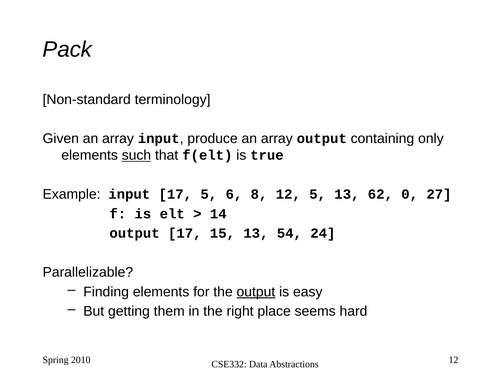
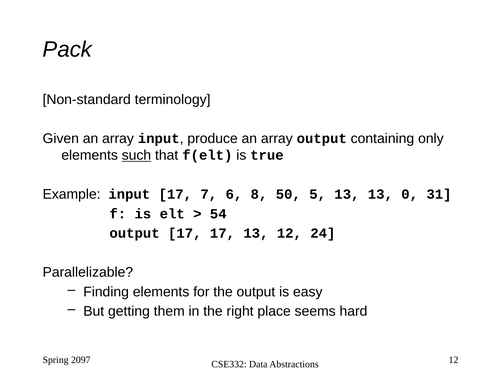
17 5: 5 -> 7 (209, 194)
8 12: 12 -> 50 (288, 194)
13 62: 62 -> 13 (380, 194)
27: 27 -> 31 (439, 194)
14: 14 -> 54 (218, 214)
17 15: 15 -> 17 (222, 233)
13 54: 54 -> 12 (289, 233)
output underline: present -> none (256, 292)
2010: 2010 -> 2097 (81, 360)
